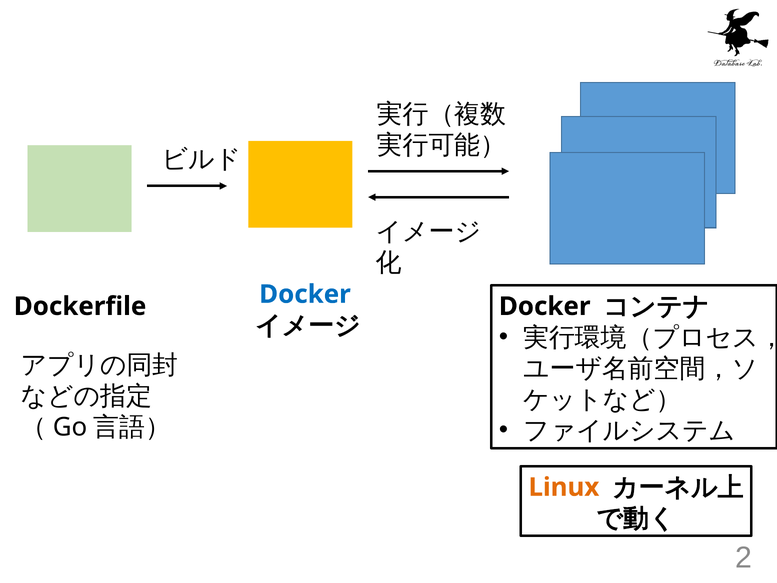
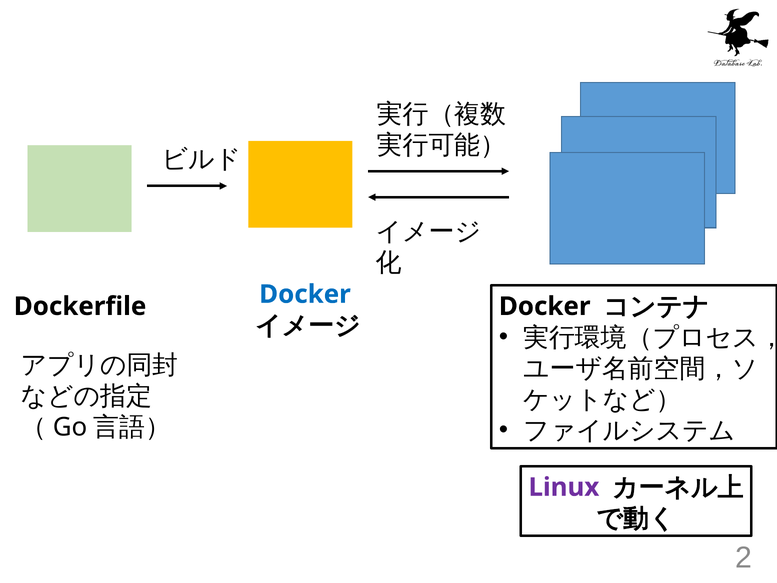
Linux colour: orange -> purple (564, 487)
